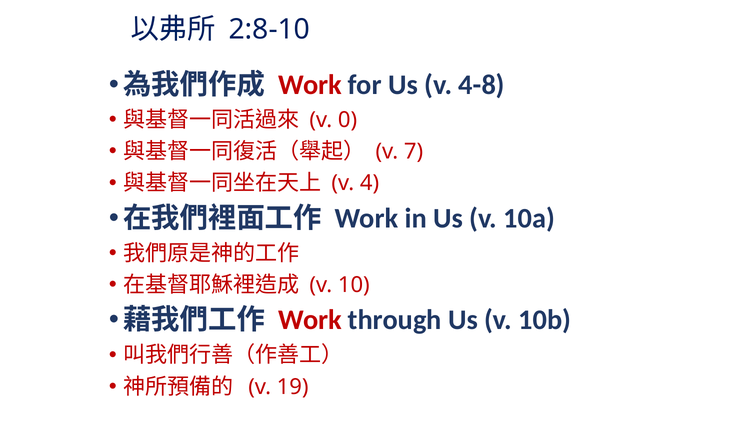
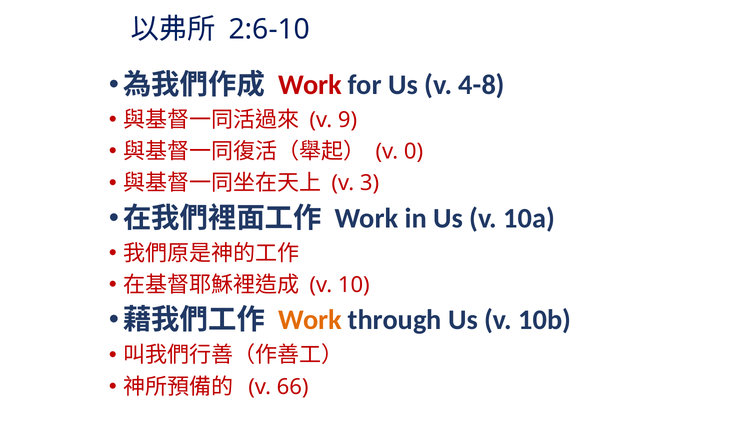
2:8-10: 2:8-10 -> 2:6-10 (269, 29)
0: 0 -> 9 (348, 120)
7: 7 -> 0 (414, 152)
4: 4 -> 3 (370, 183)
Work colour: red -> orange (310, 320)
19: 19 -> 66 (293, 387)
